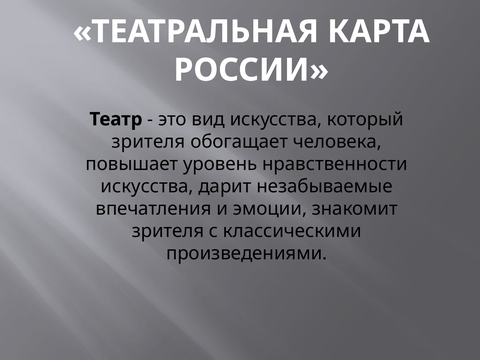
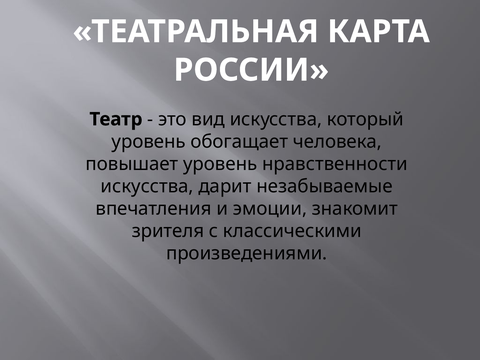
зрителя: зрителя -> уровень (149, 142)
